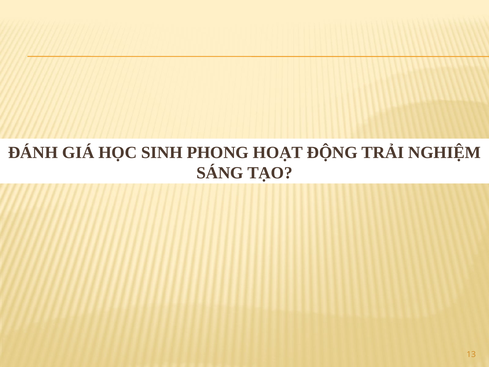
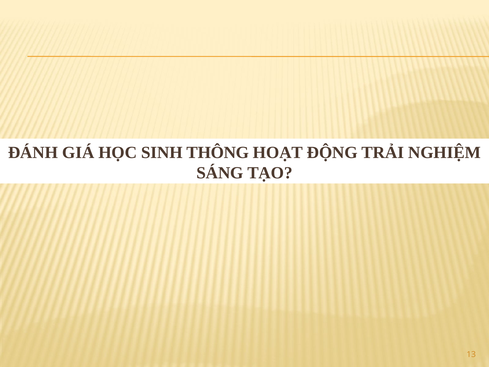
PHONG: PHONG -> THÔNG (218, 152)
